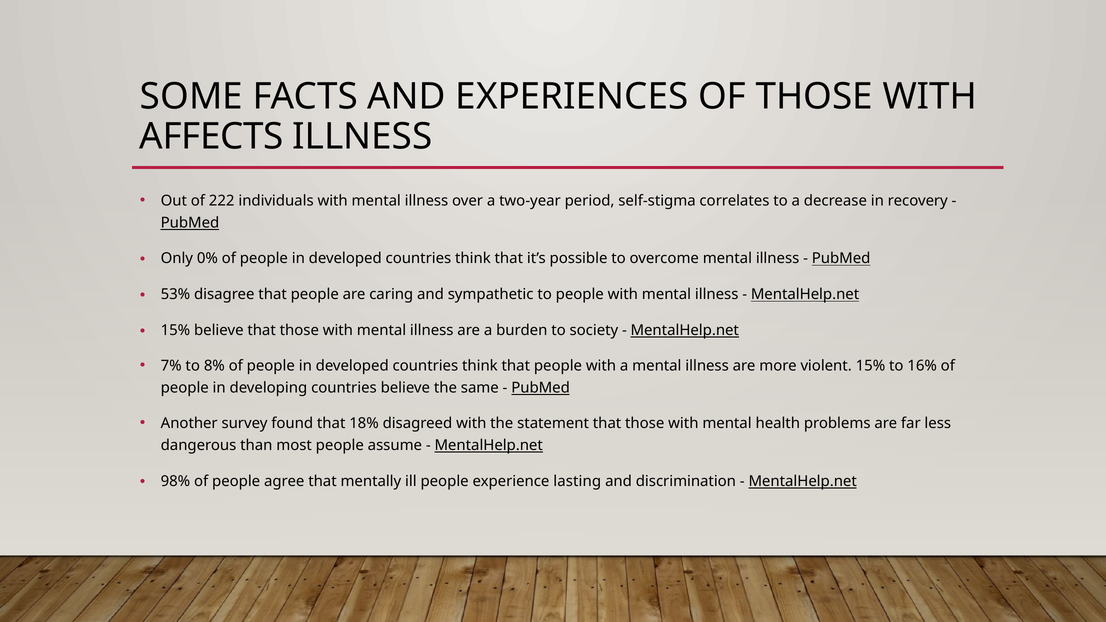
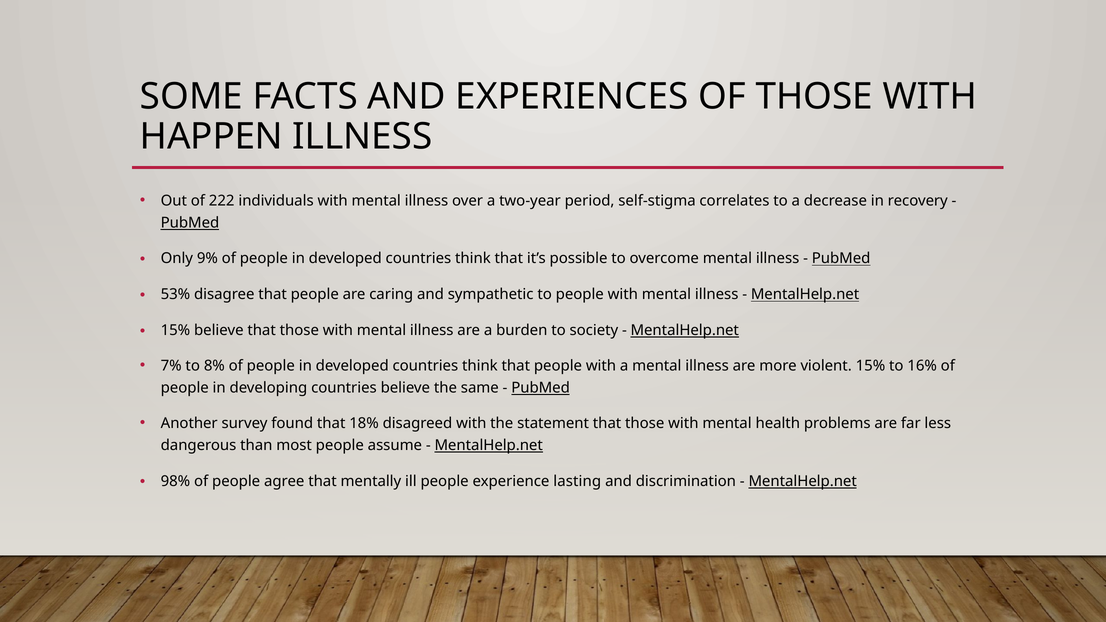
AFFECTS: AFFECTS -> HAPPEN (211, 137)
0%: 0% -> 9% (207, 259)
